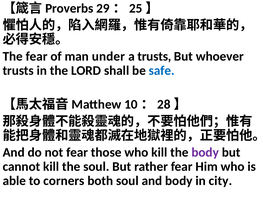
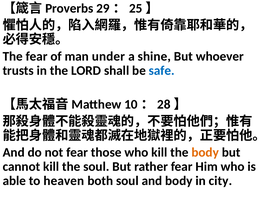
a trusts: trusts -> shine (154, 56)
body colour: purple -> orange (205, 153)
corners: corners -> heaven (64, 181)
